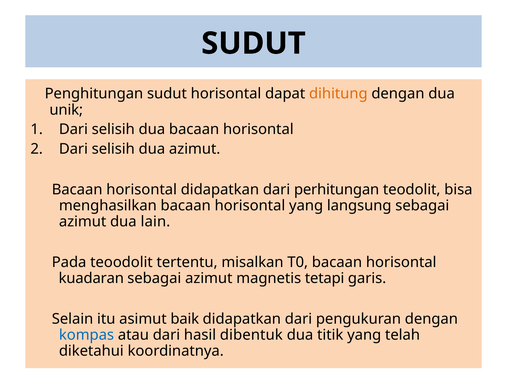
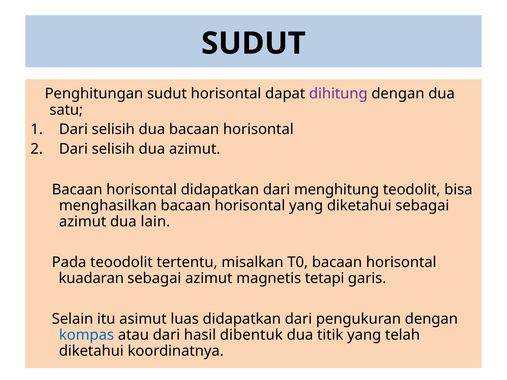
dihitung colour: orange -> purple (338, 94)
unik: unik -> satu (66, 110)
perhitungan: perhitungan -> menghitung (337, 190)
yang langsung: langsung -> diketahui (359, 206)
baik: baik -> luas (185, 319)
